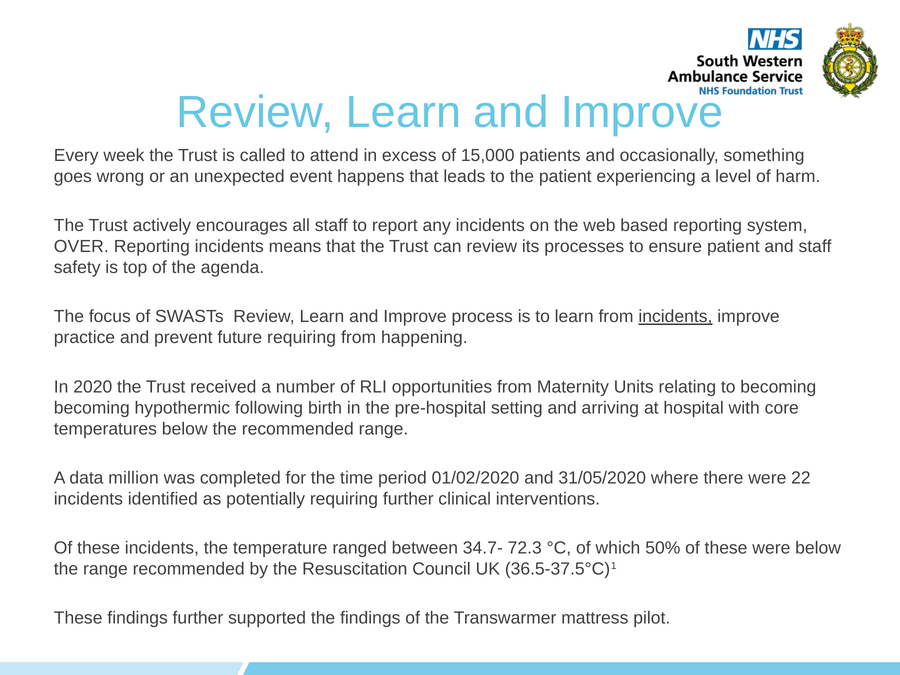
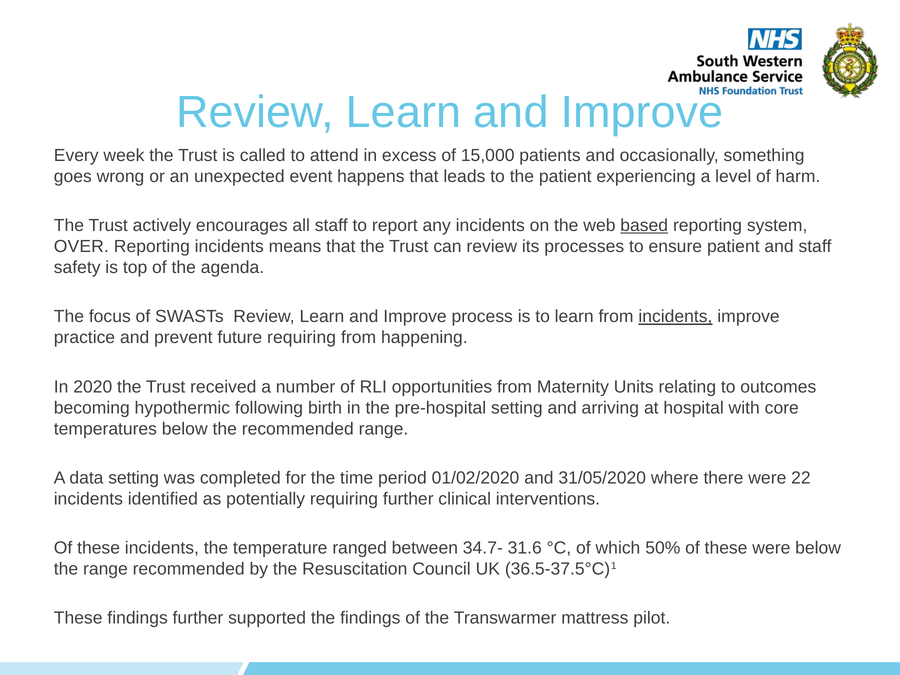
based underline: none -> present (644, 226)
to becoming: becoming -> outcomes (778, 387)
data million: million -> setting (134, 478)
72.3: 72.3 -> 31.6 (525, 548)
